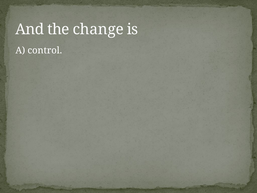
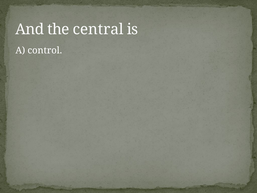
change: change -> central (98, 29)
